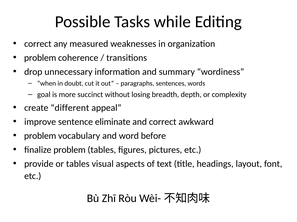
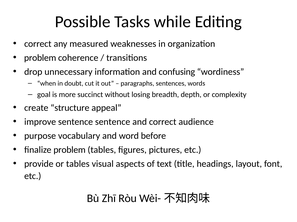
summary: summary -> confusing (177, 72)
different: different -> structure (70, 108)
sentence eliminate: eliminate -> sentence (113, 122)
awkward: awkward -> audience (196, 122)
problem: problem -> purpose (40, 136)
